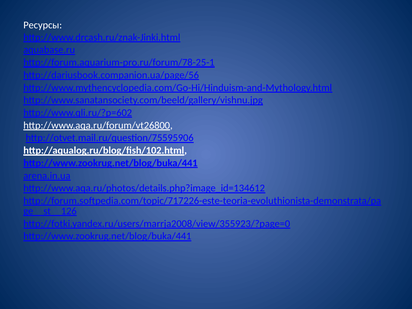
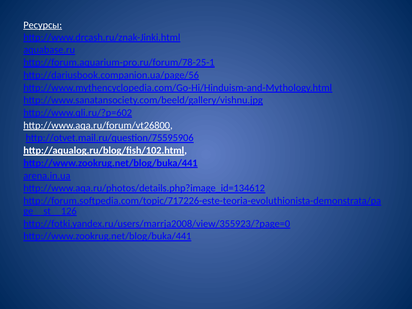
Ресурсы underline: none -> present (43, 25)
